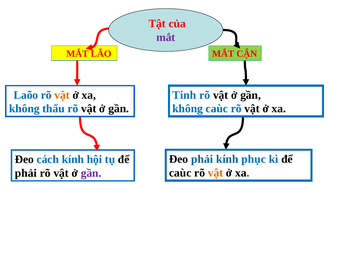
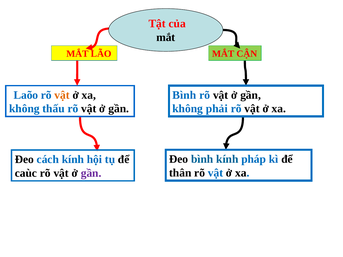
mắt colour: purple -> black (166, 37)
Tinh: Tinh -> Bình (184, 95)
không caùc: caùc -> phải (217, 109)
Đeo phải: phải -> bình (202, 159)
phục: phục -> pháp (254, 159)
caùc: caùc -> thân (180, 173)
vật colour: orange -> blue (216, 173)
phải: phải -> caùc (26, 173)
